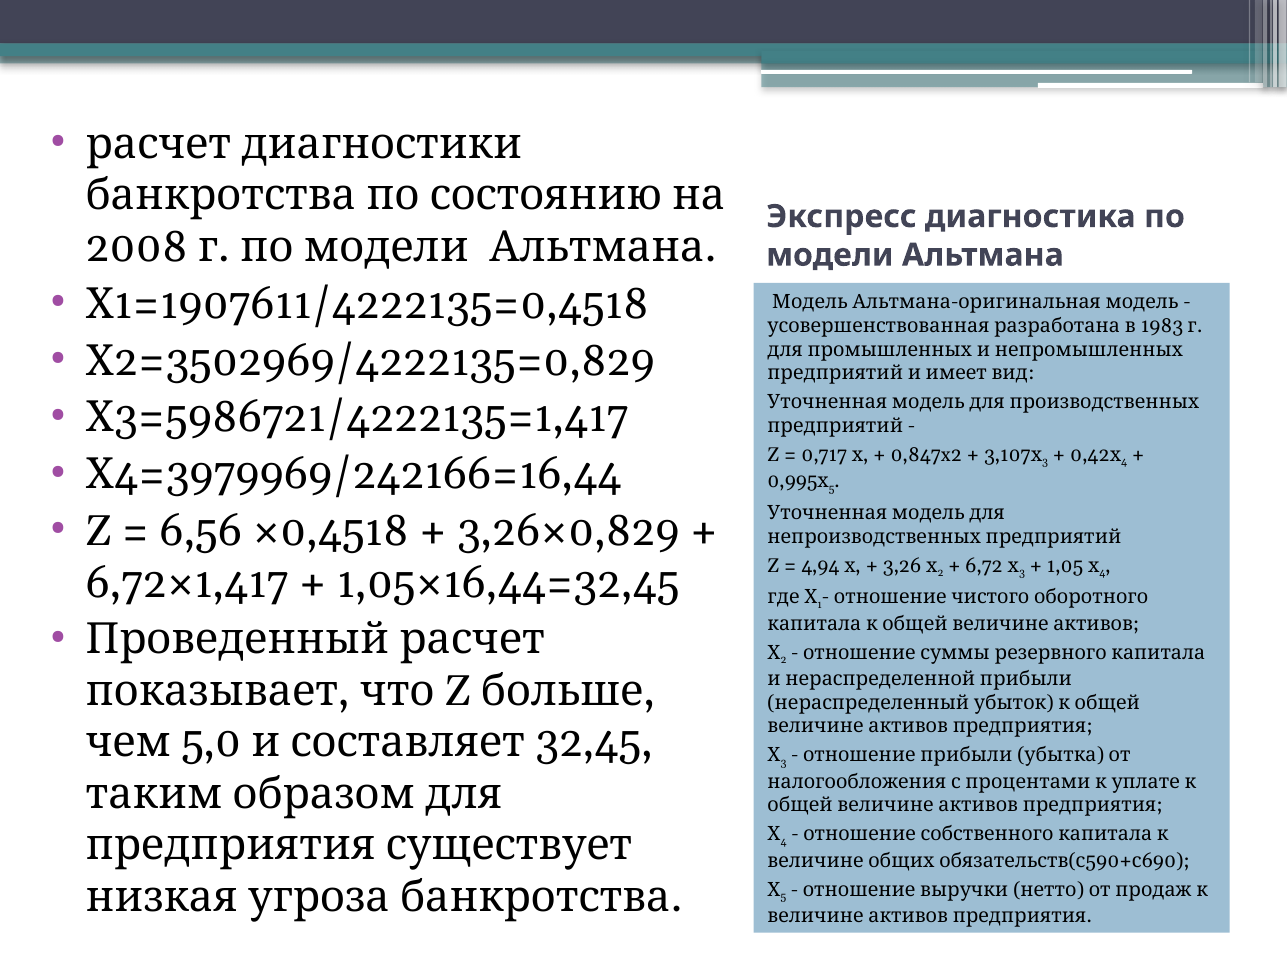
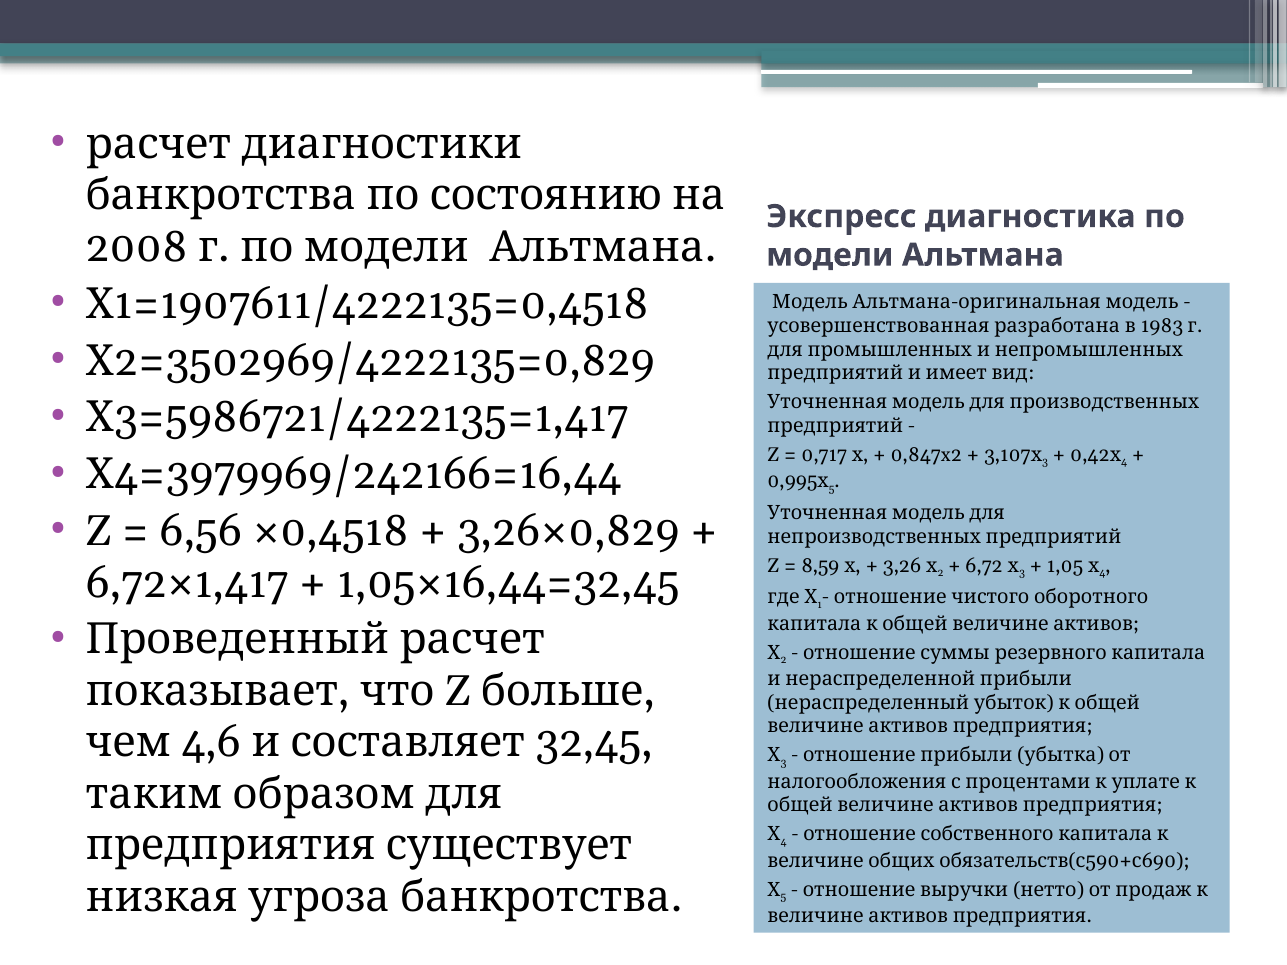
4,94: 4,94 -> 8,59 (820, 566)
5,0: 5,0 -> 4,6 (211, 743)
